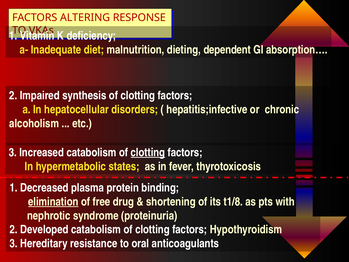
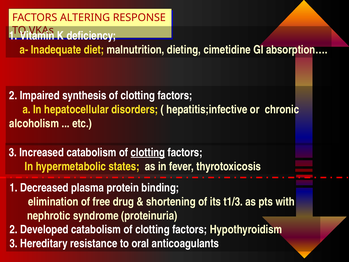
dependent: dependent -> cimetidine (227, 50)
elimination underline: present -> none (53, 202)
t1/8: t1/8 -> t1/3 (233, 202)
